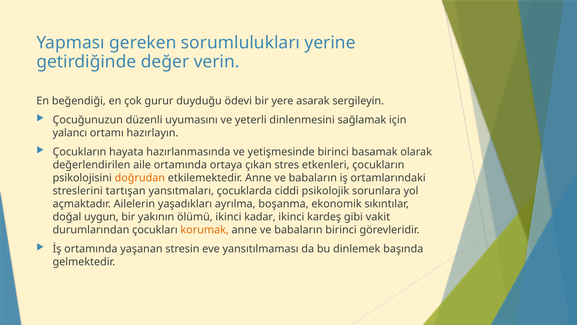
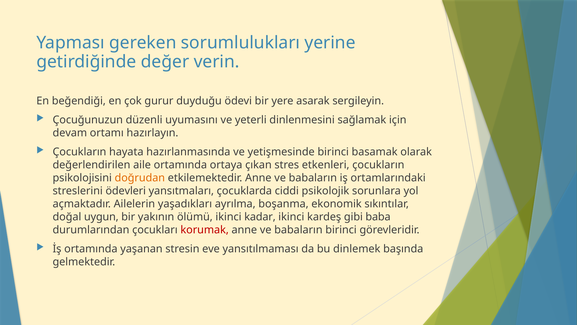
yalancı: yalancı -> devam (70, 133)
tartışan: tartışan -> ödevleri (126, 191)
vakit: vakit -> baba (378, 217)
korumak colour: orange -> red (205, 230)
